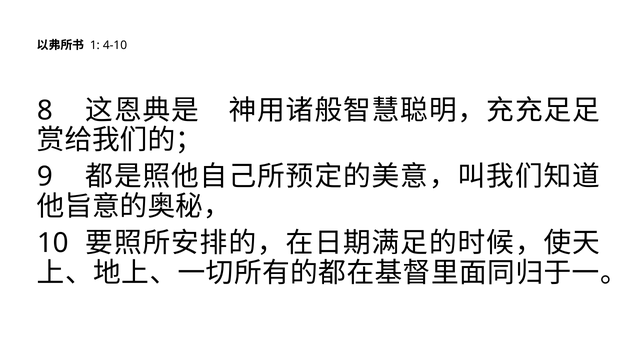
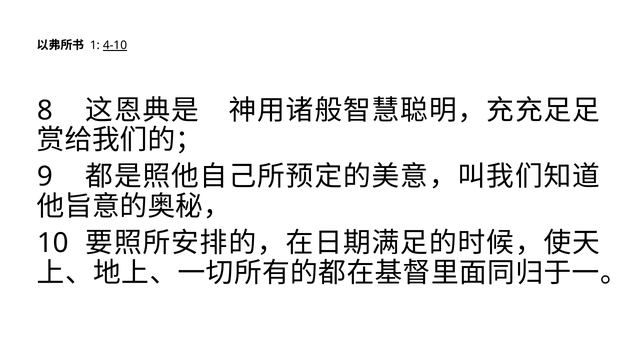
4-10 underline: none -> present (115, 45)
